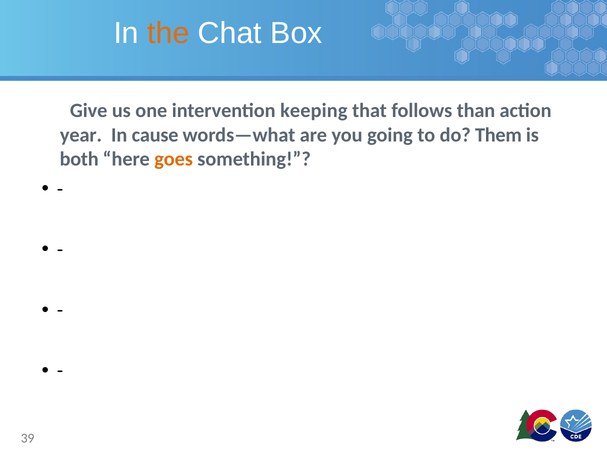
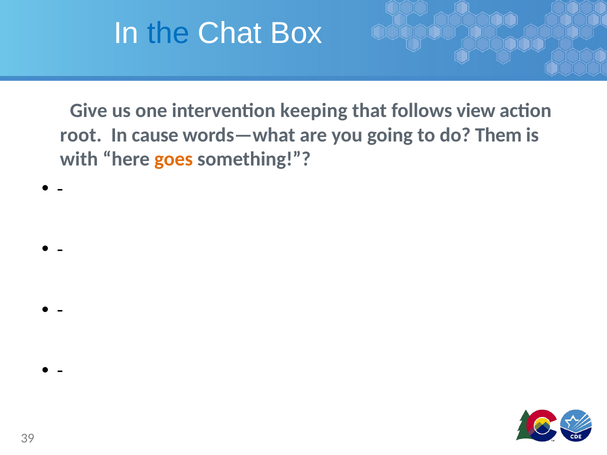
the colour: orange -> blue (168, 33)
than: than -> view (476, 111)
year: year -> root (81, 135)
both: both -> with (79, 159)
